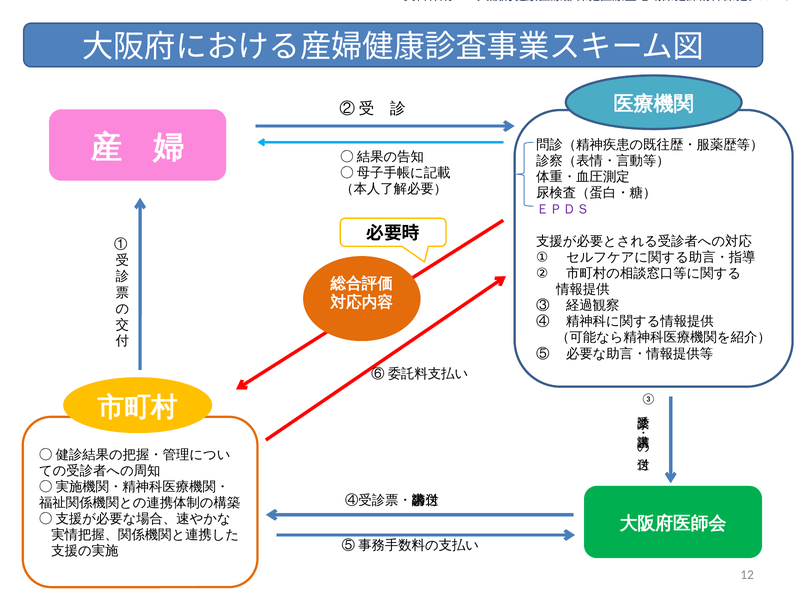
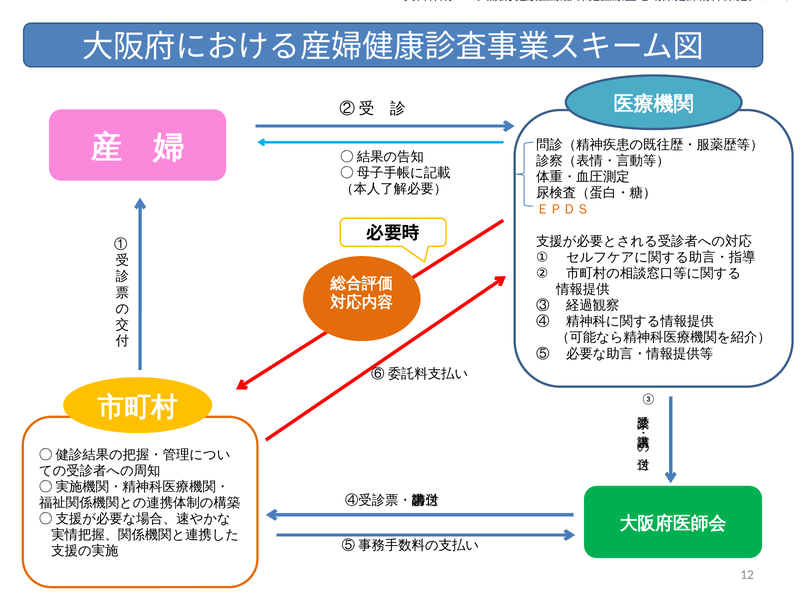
ＥＰＤＳ colour: purple -> orange (563, 209)
